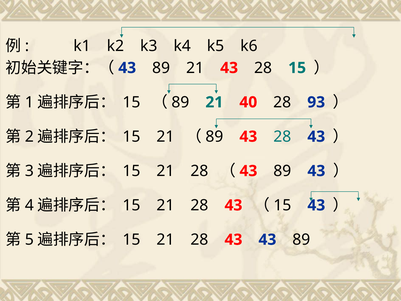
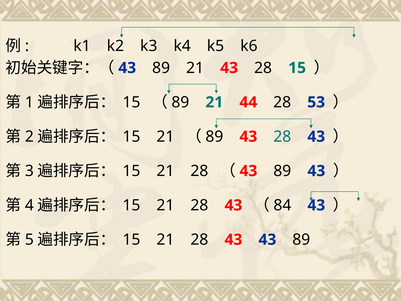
40: 40 -> 44 (248, 102)
93: 93 -> 53 (316, 102)
15: 15 -> 84 (282, 205)
